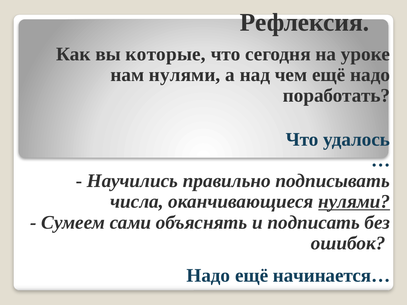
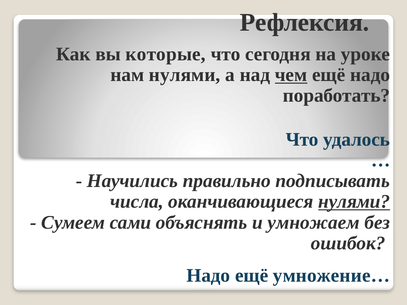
чем underline: none -> present (291, 75)
подписать: подписать -> умножаем (314, 223)
начинается…: начинается… -> умножение… (331, 276)
